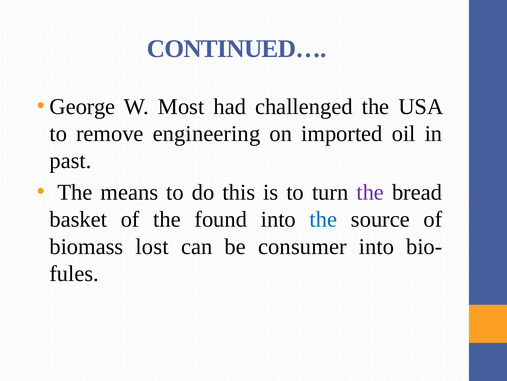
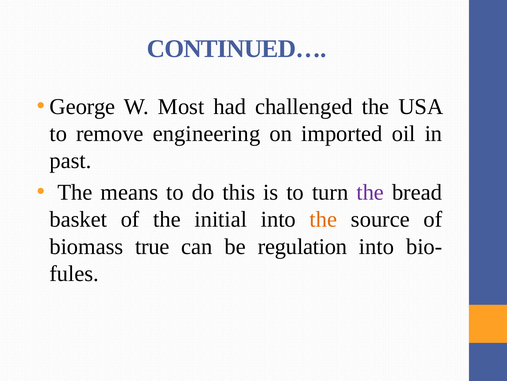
found: found -> initial (221, 219)
the colour: blue -> orange (323, 219)
lost: lost -> true (152, 246)
consumer: consumer -> regulation (303, 246)
